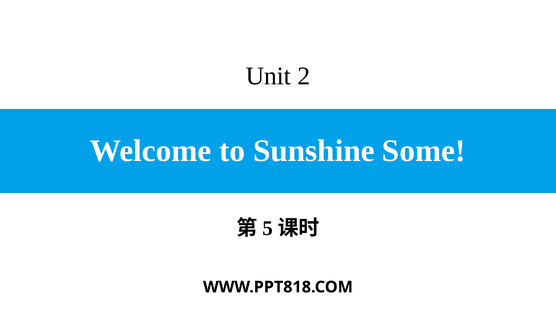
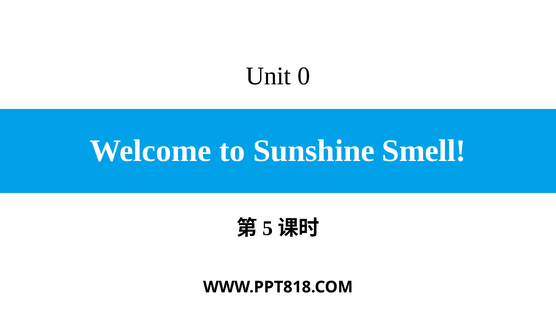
2: 2 -> 0 (304, 76)
Some: Some -> Smell (424, 151)
